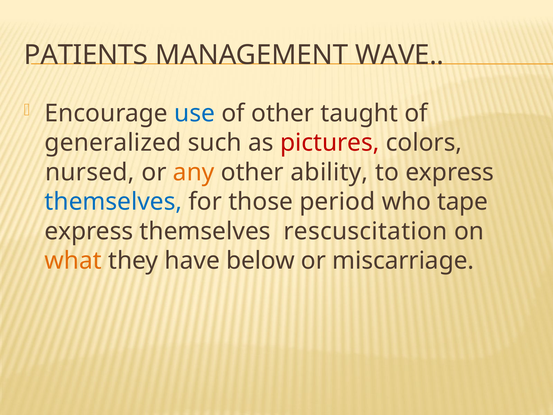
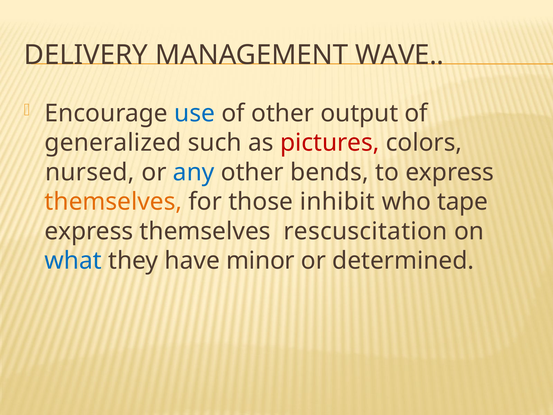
PATIENTS: PATIENTS -> DELIVERY (86, 55)
taught: taught -> output (359, 113)
any colour: orange -> blue (194, 172)
ability: ability -> bends (329, 172)
themselves colour: blue -> orange (113, 202)
period: period -> inhibit (337, 202)
what colour: orange -> blue (73, 261)
below: below -> minor (261, 261)
miscarriage: miscarriage -> determined (403, 261)
